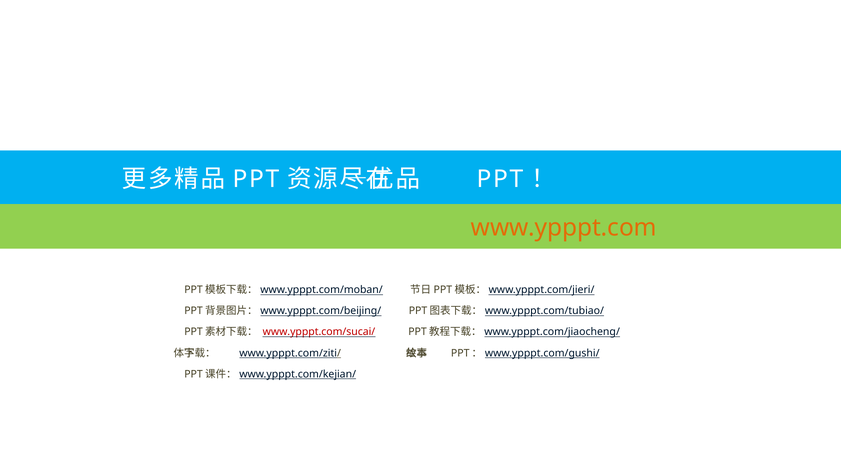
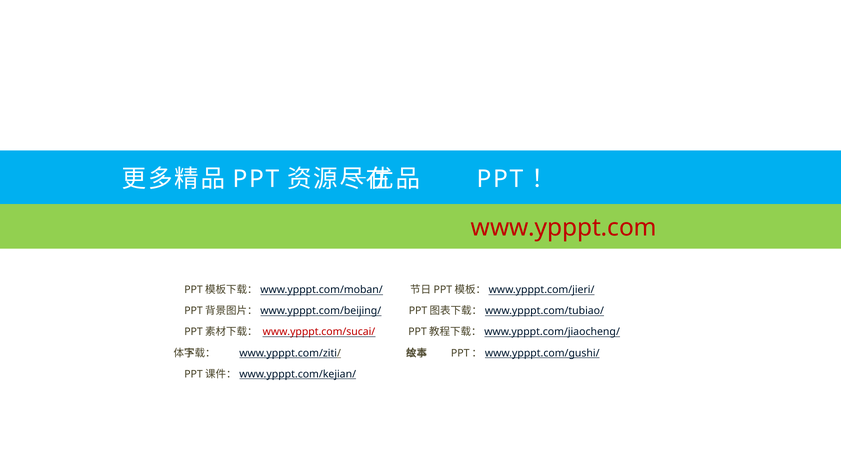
www.ypppt.com colour: orange -> red (564, 228)
